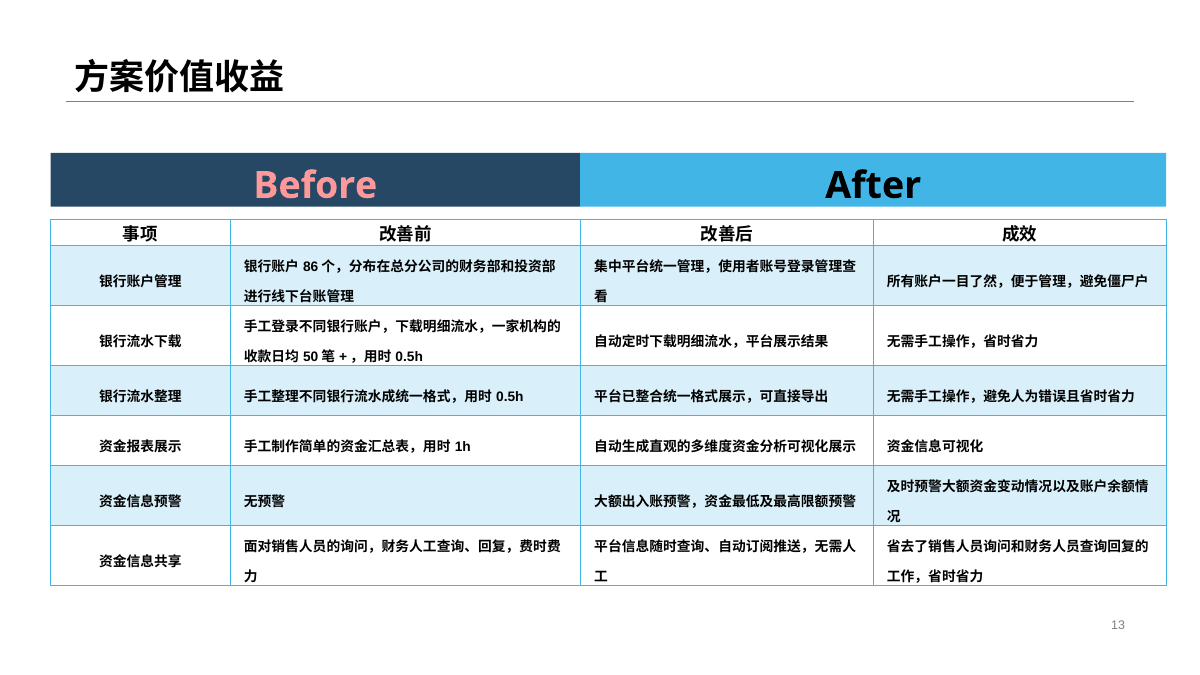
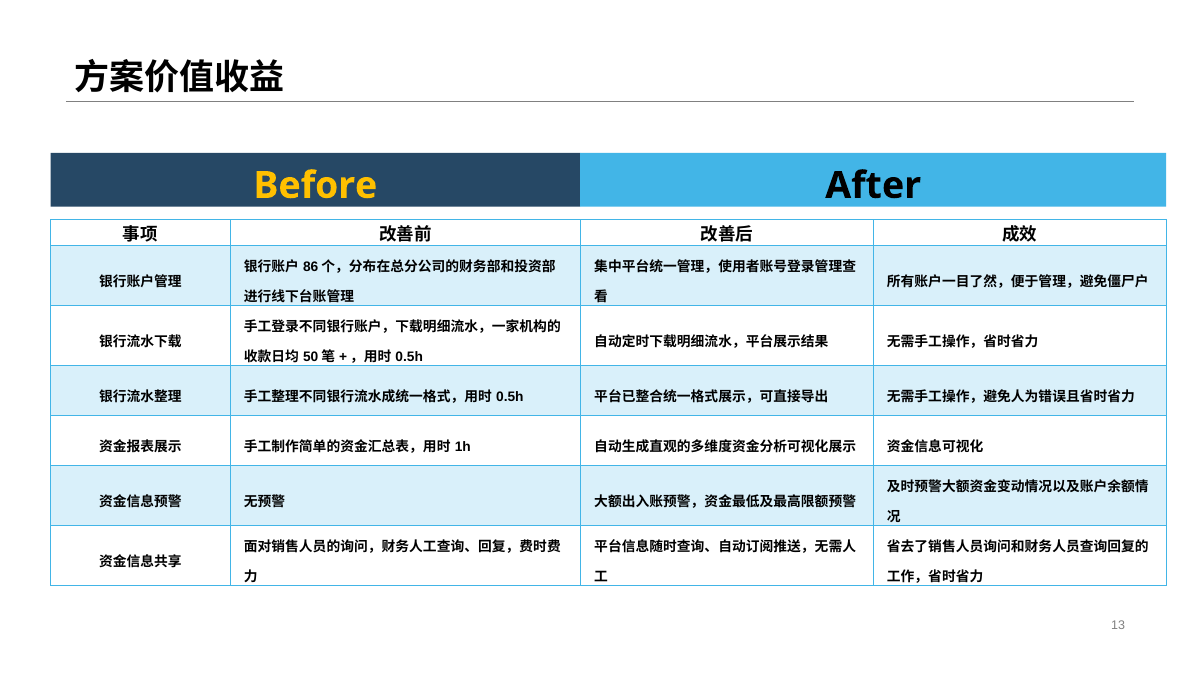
Before colour: pink -> yellow (315, 186)
